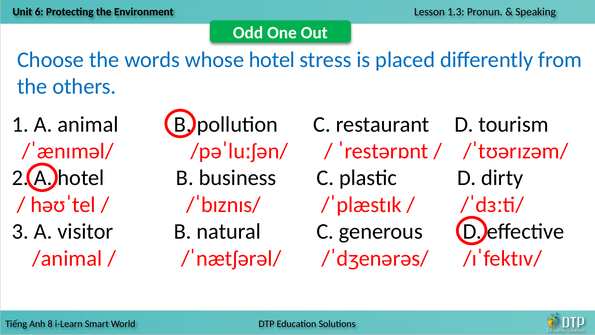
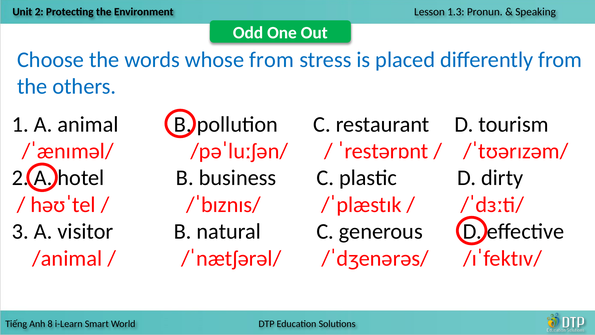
6: 6 -> 2 (39, 12)
whose hotel: hotel -> from (272, 60)
